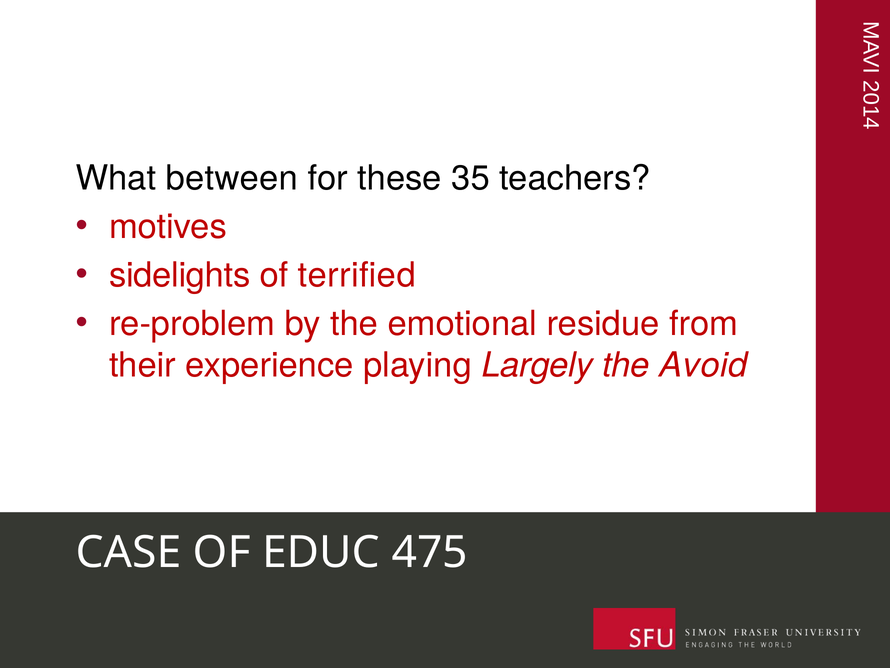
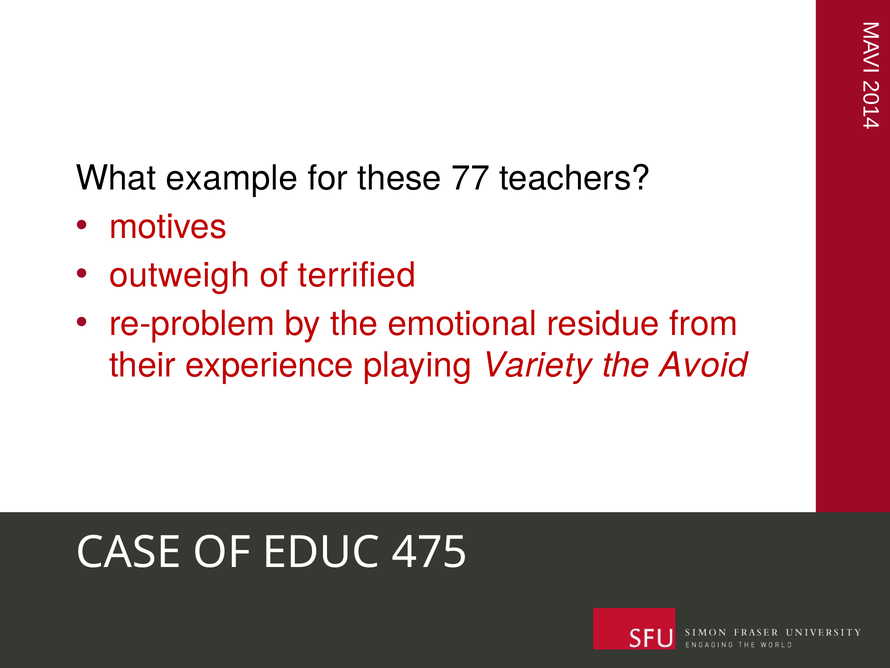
between: between -> example (232, 178)
35: 35 -> 77 (471, 178)
sidelights: sidelights -> outweigh (179, 275)
Largely: Largely -> Variety (537, 365)
